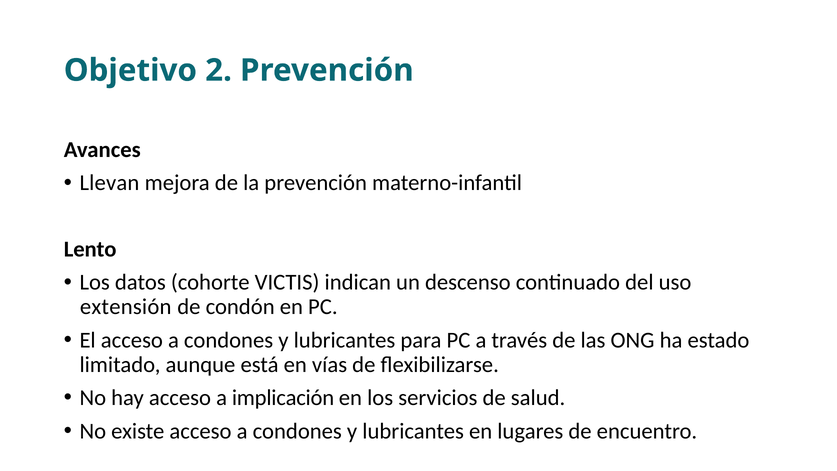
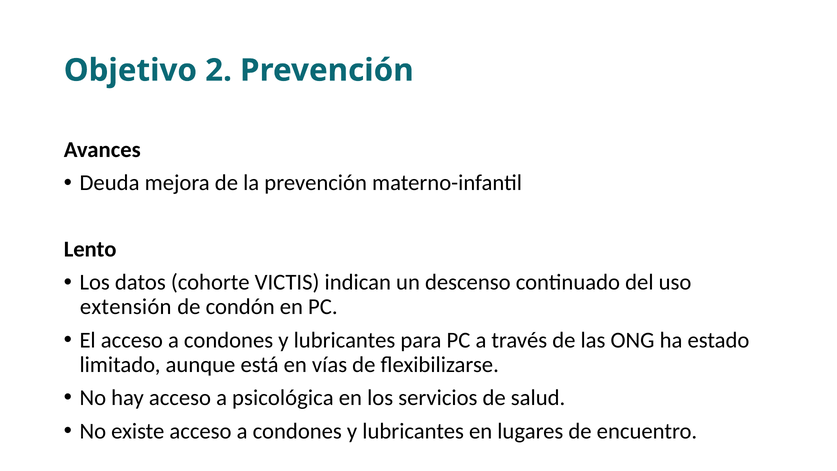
Llevan: Llevan -> Deuda (110, 183)
implicación: implicación -> psicológica (283, 398)
